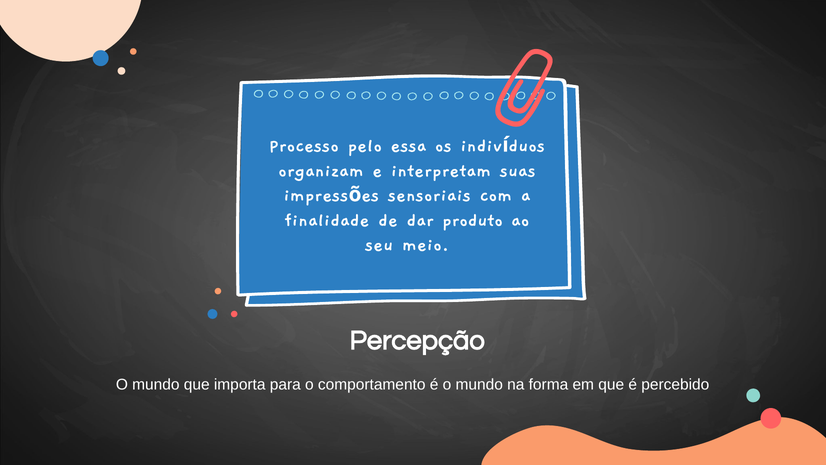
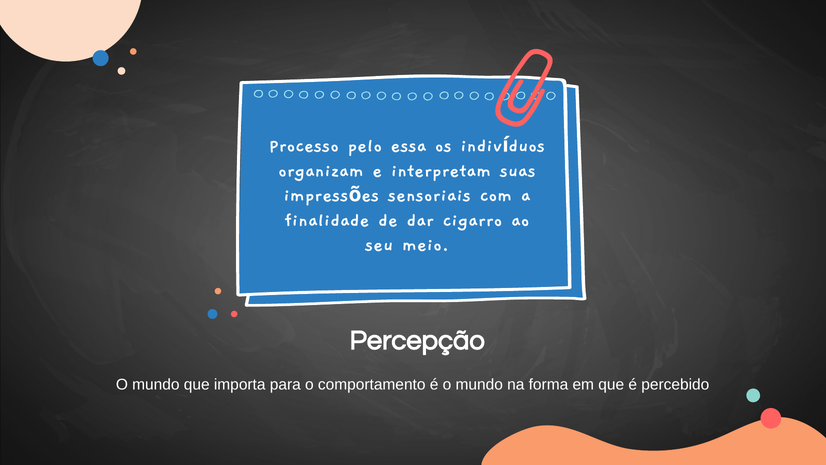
produto: produto -> cigarro (473, 219)
